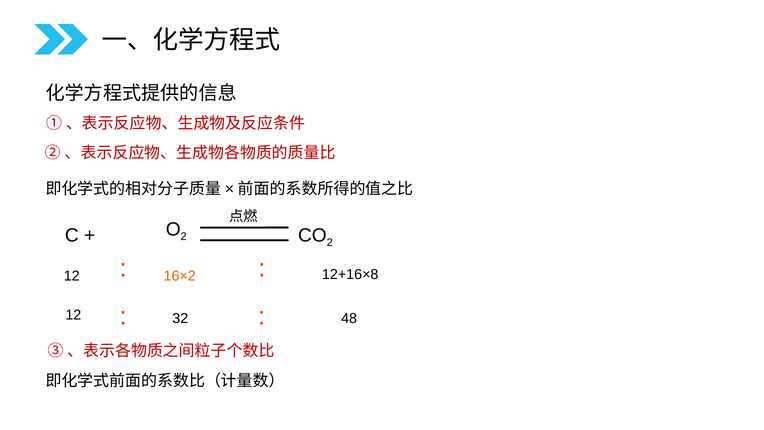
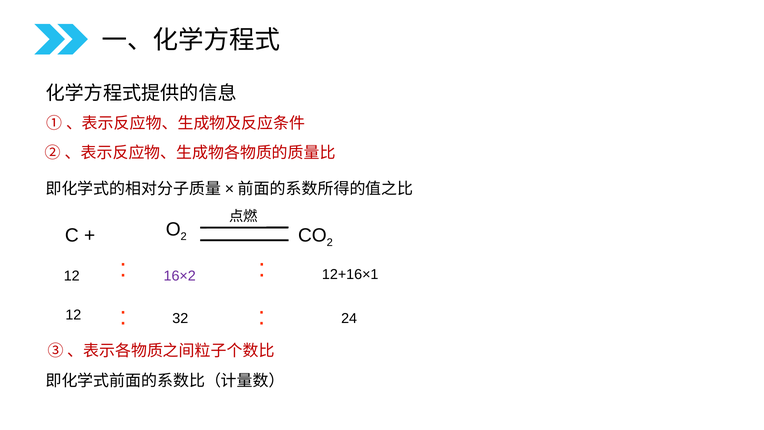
12+16×8: 12+16×8 -> 12+16×1 (350, 274)
16×2 colour: orange -> purple (180, 276)
48: 48 -> 24 (349, 318)
